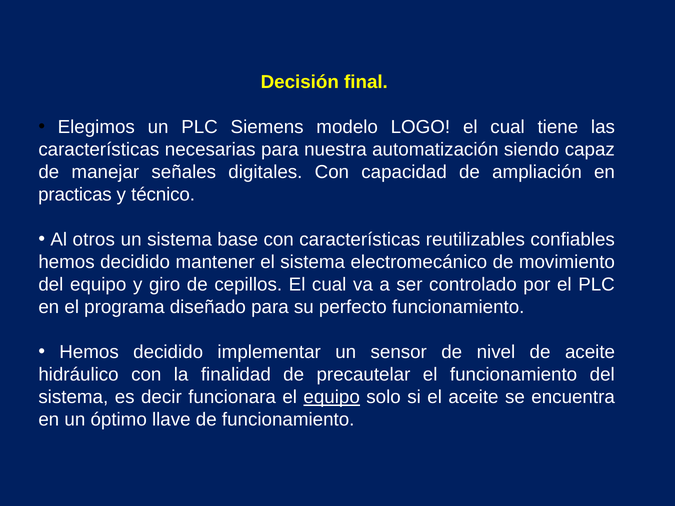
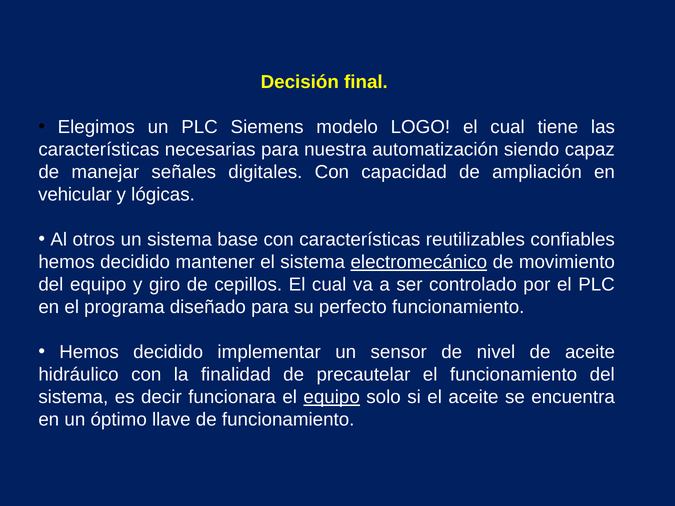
practicas: practicas -> vehicular (75, 195)
técnico: técnico -> lógicas (163, 195)
electromecánico underline: none -> present (419, 262)
